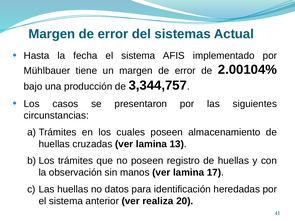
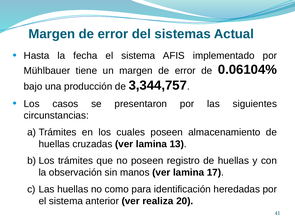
2.00104%: 2.00104% -> 0.06104% (247, 70)
datos: datos -> como (117, 189)
